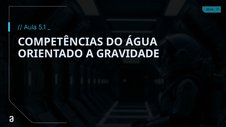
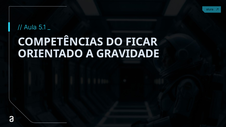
ÁGUA: ÁGUA -> FICAR (141, 42)
